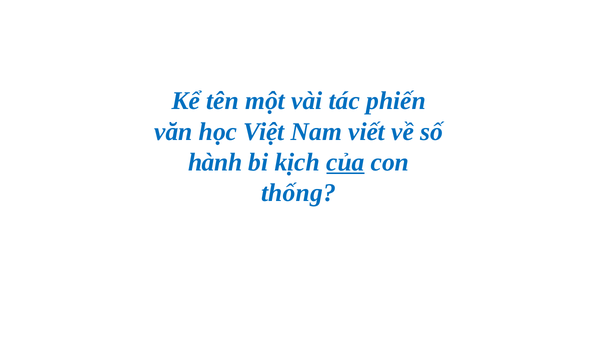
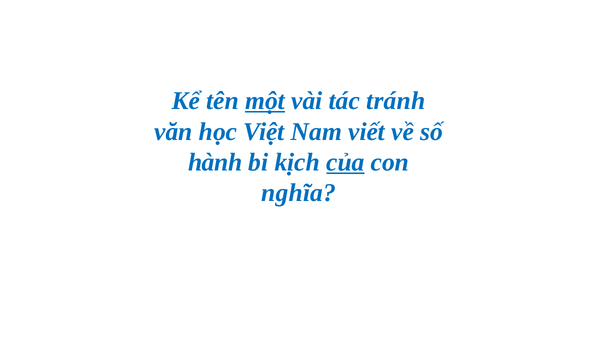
một underline: none -> present (265, 101)
phiến: phiến -> tránh (396, 101)
thống: thống -> nghĩa (299, 193)
